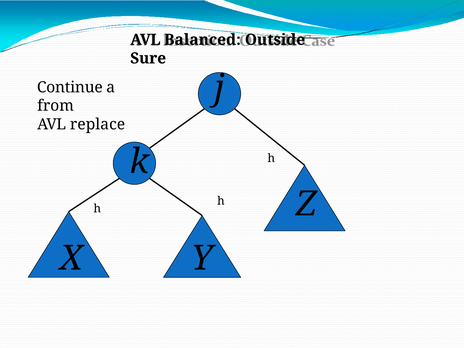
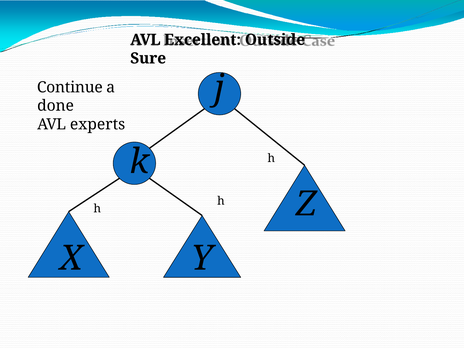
Balanced: Balanced -> Excellent (203, 40)
from: from -> done (56, 106)
replace: replace -> experts (98, 124)
